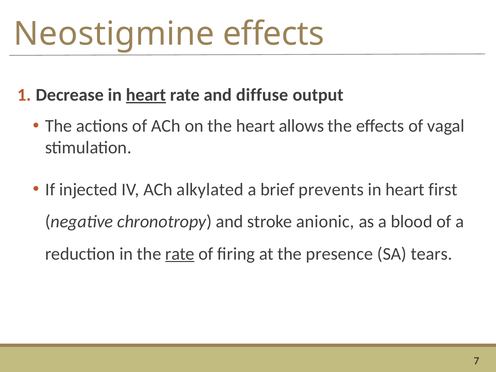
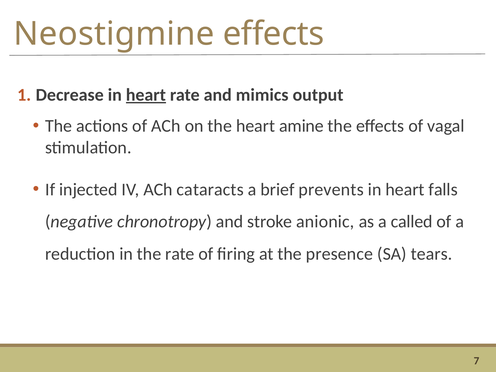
diffuse: diffuse -> mimics (262, 95)
allows: allows -> amine (301, 126)
alkylated: alkylated -> cataracts (210, 189)
first: first -> falls (443, 189)
blood: blood -> called (412, 222)
rate underline: present -> none (180, 254)
